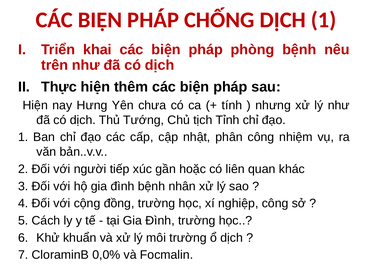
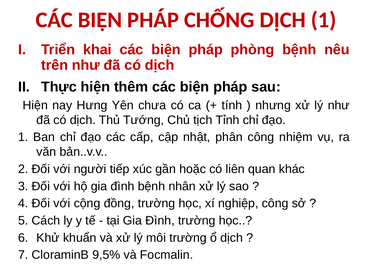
0,0%: 0,0% -> 9,5% (106, 255)
